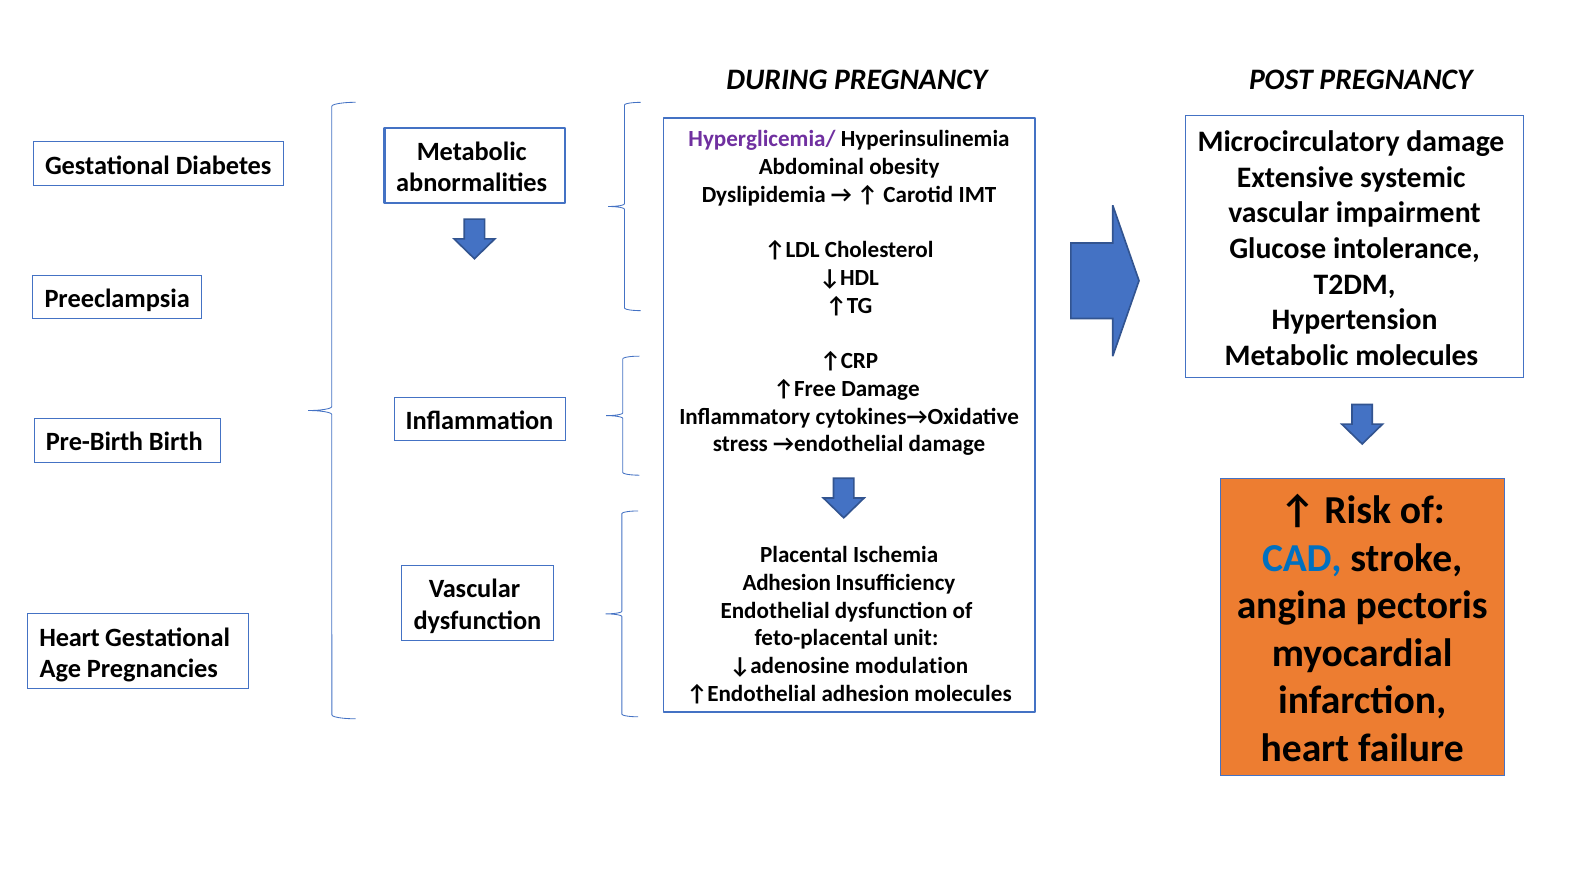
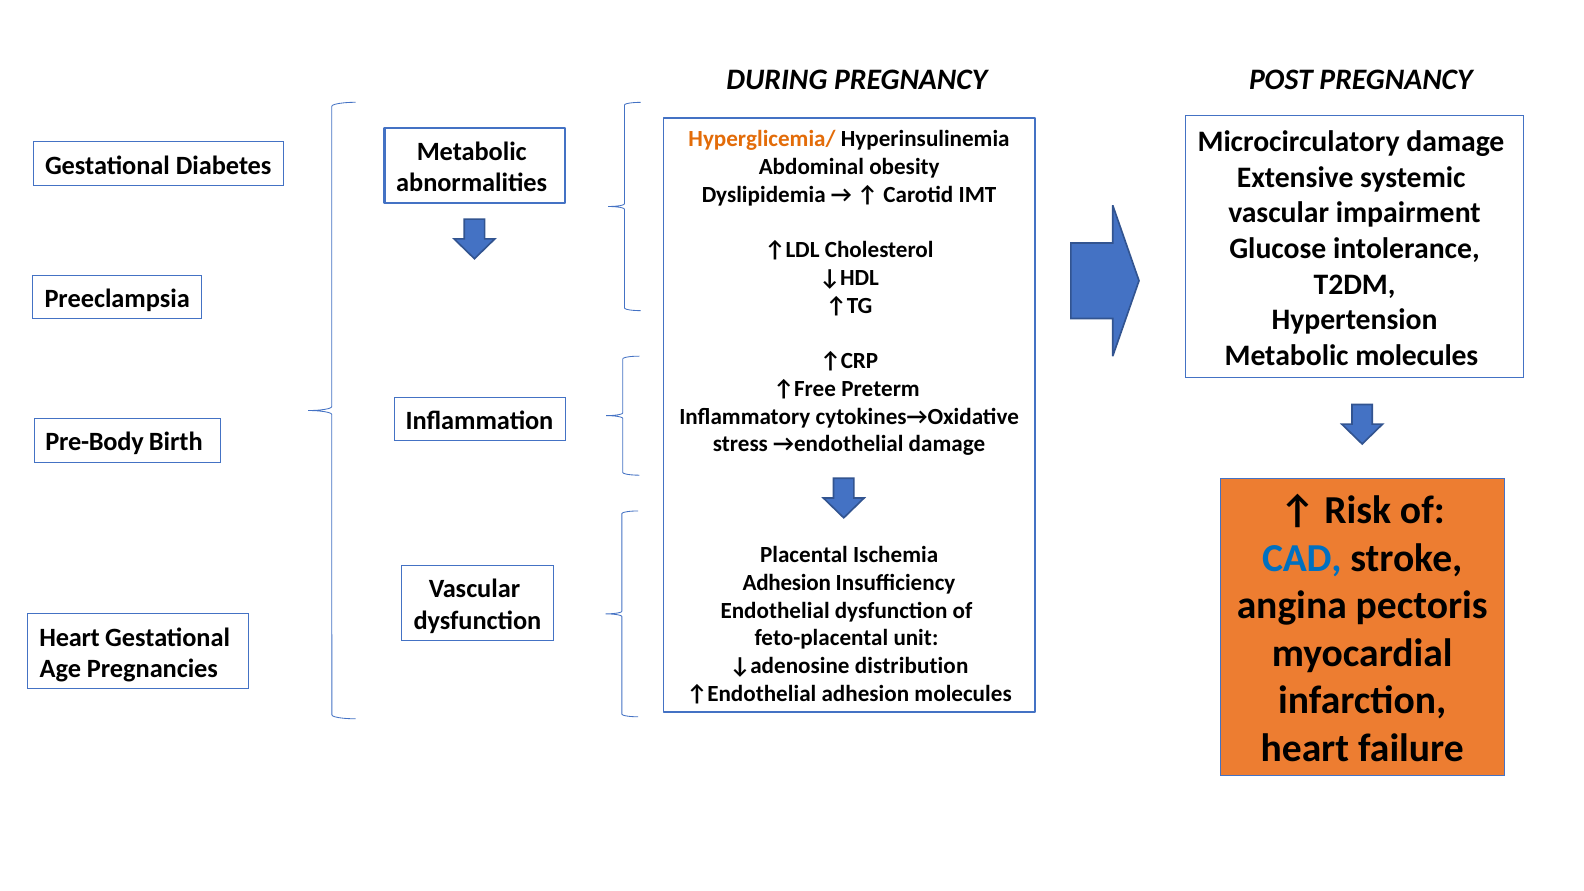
Hyperglicemia/ colour: purple -> orange (762, 139)
↑Free Damage: Damage -> Preterm (881, 389)
Pre-Birth: Pre-Birth -> Pre-Body (95, 442)
modulation: modulation -> distribution (912, 666)
